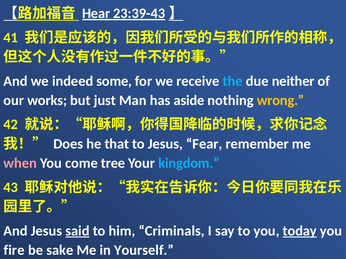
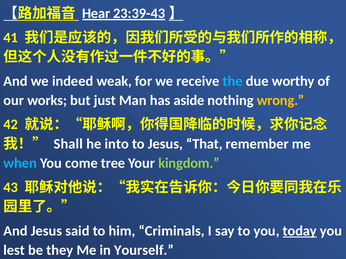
some: some -> weak (114, 81)
neither: neither -> worthy (293, 81)
Does: Does -> Shall (68, 144)
that: that -> into (117, 144)
Fear: Fear -> That (204, 144)
when colour: pink -> light blue (20, 163)
kingdom colour: light blue -> light green (189, 163)
said underline: present -> none (77, 231)
fire: fire -> lest (14, 251)
sake: sake -> they (60, 251)
